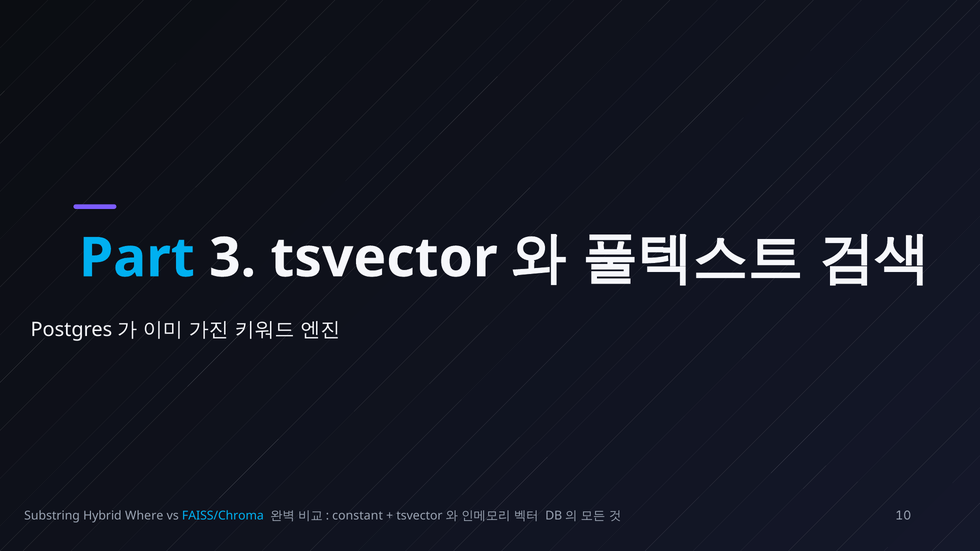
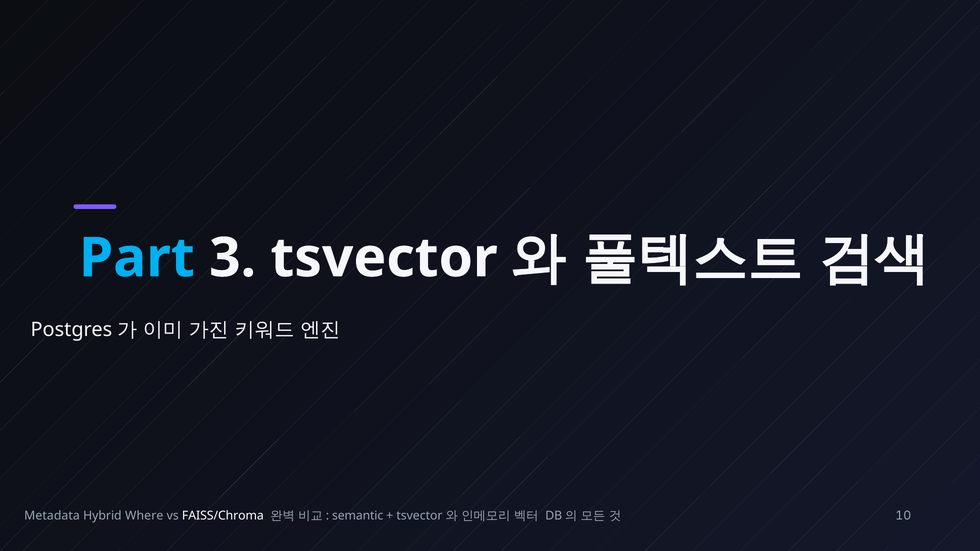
Substring: Substring -> Metadata (52, 516)
FAISS/Chroma colour: light blue -> white (223, 516)
constant: constant -> semantic (358, 516)
